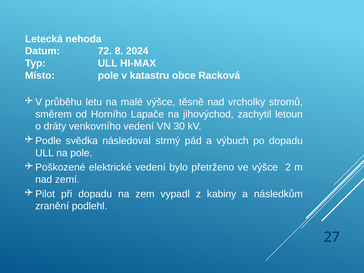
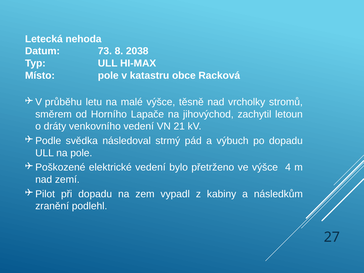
72: 72 -> 73 (105, 51)
2024: 2024 -> 2038 (137, 51)
30: 30 -> 21 (179, 126)
2: 2 -> 4 (288, 167)
